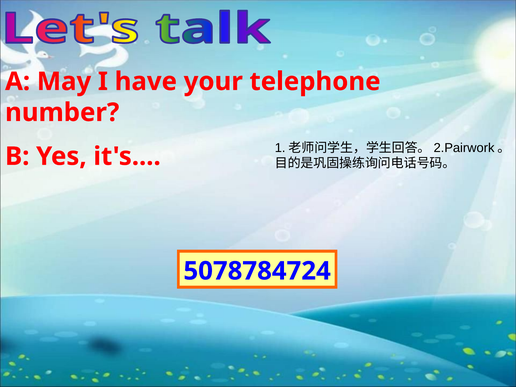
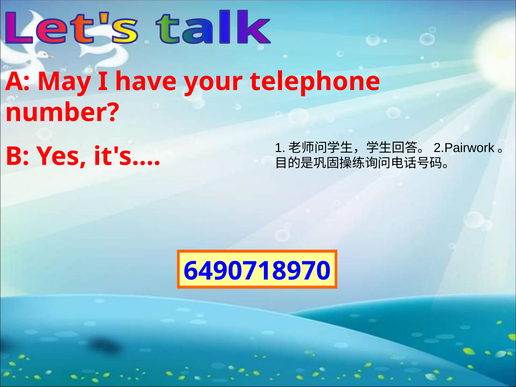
5078784724: 5078784724 -> 6490718970 (257, 271)
